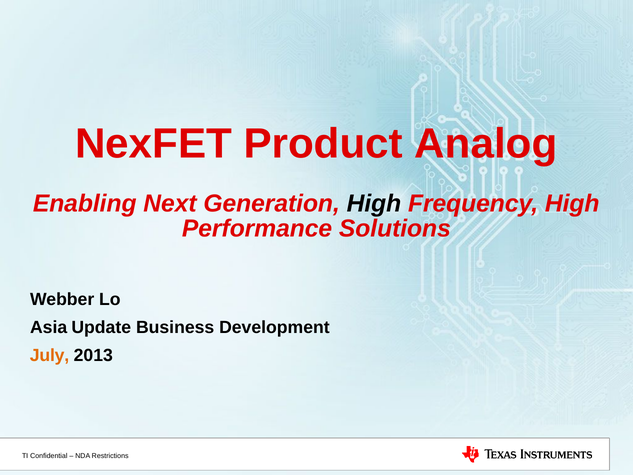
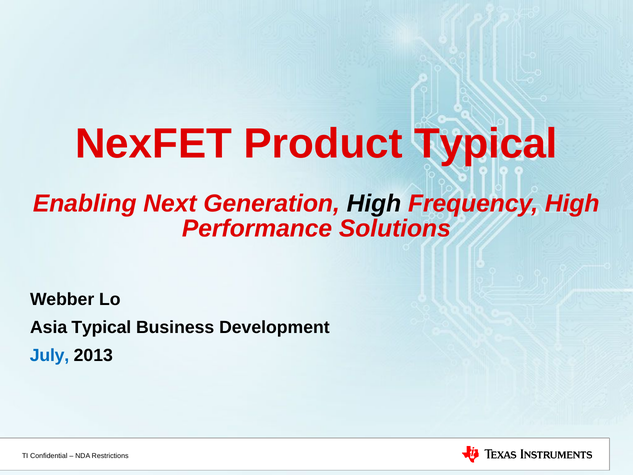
Product Analog: Analog -> Typical (486, 144)
Asia Update: Update -> Typical (101, 327)
July colour: orange -> blue (50, 355)
